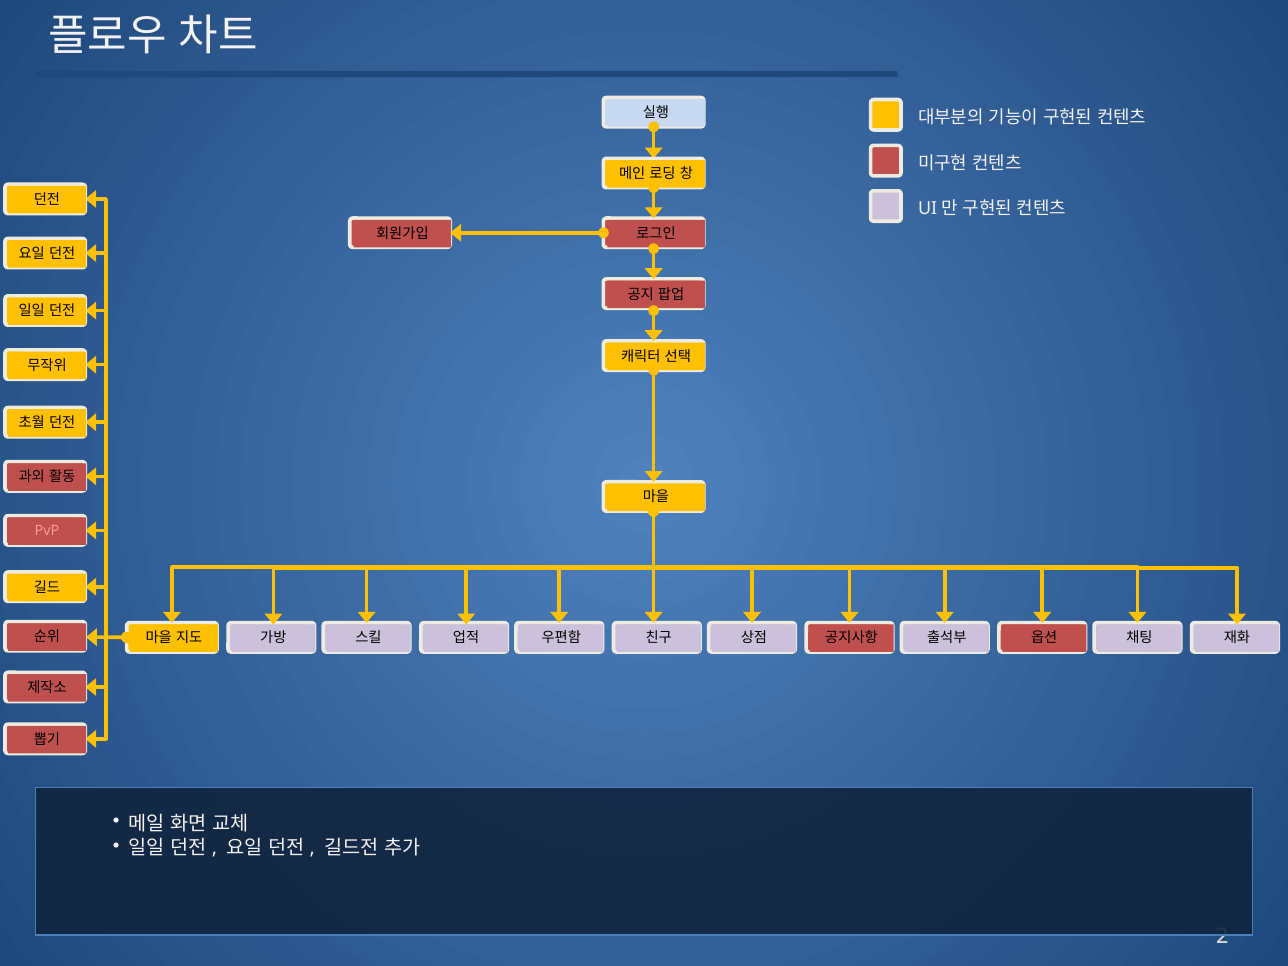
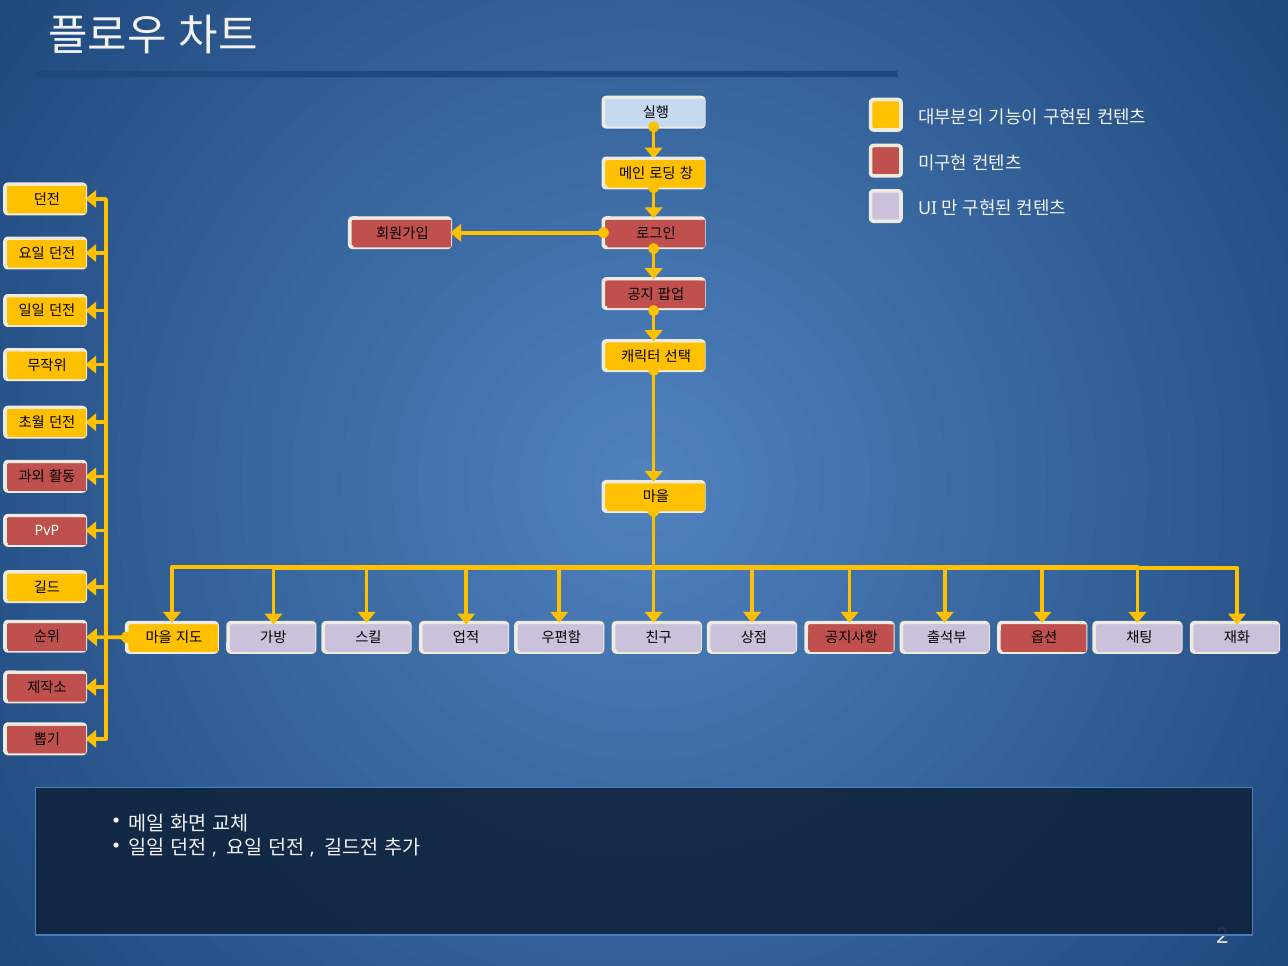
PvP colour: pink -> white (47, 531)
